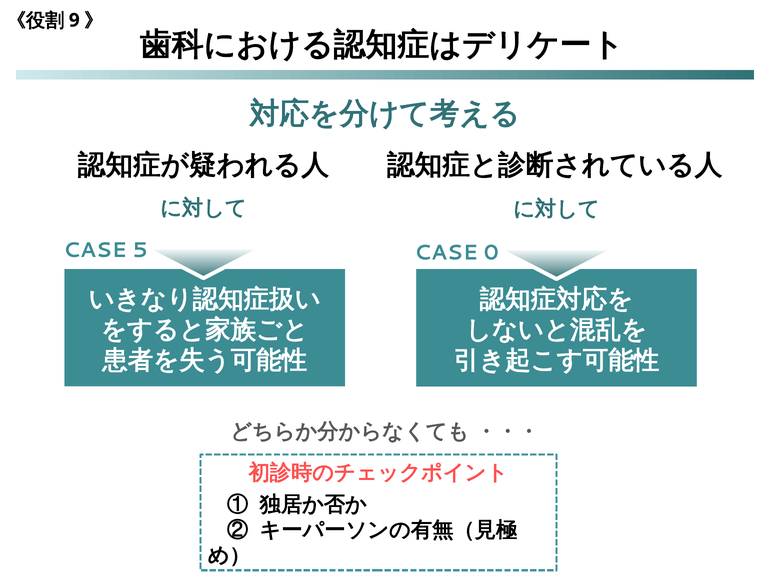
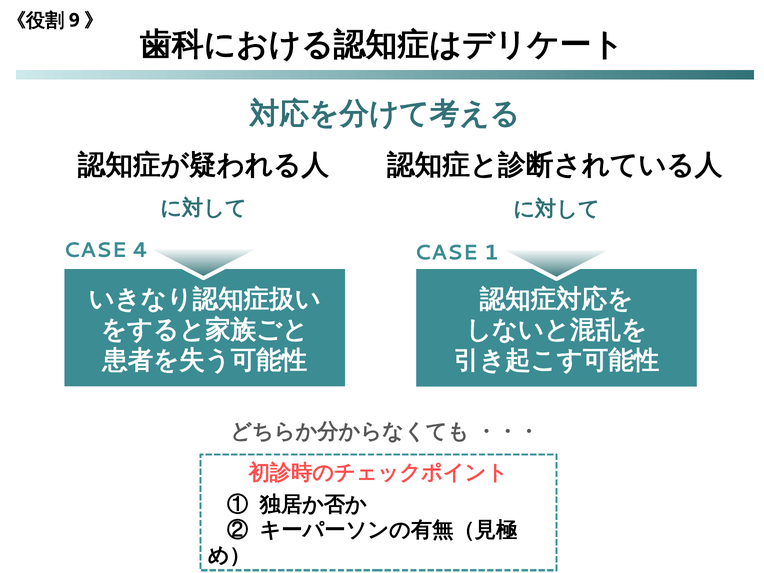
5: 5 -> 4 (140, 250)
0: 0 -> 1 (491, 253)
